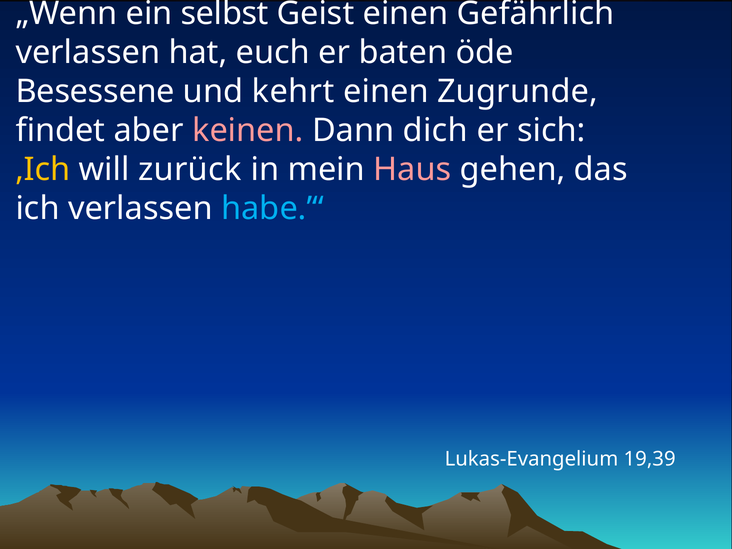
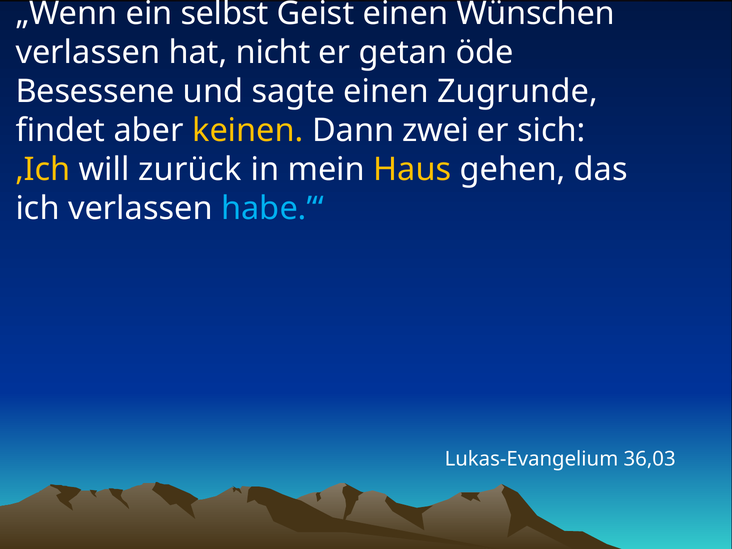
Gefährlich: Gefährlich -> Wünschen (536, 13)
euch: euch -> nicht (273, 53)
baten: baten -> getan (403, 53)
kehrt: kehrt -> sagte (293, 92)
keinen colour: pink -> yellow (248, 131)
dich: dich -> zwei (436, 131)
Haus colour: pink -> yellow (412, 170)
19,39: 19,39 -> 36,03 (650, 459)
